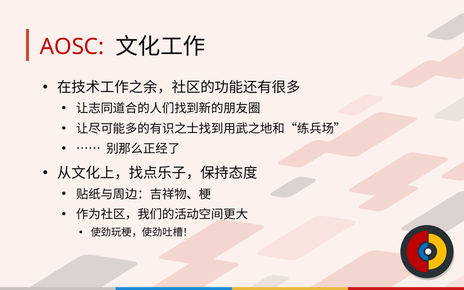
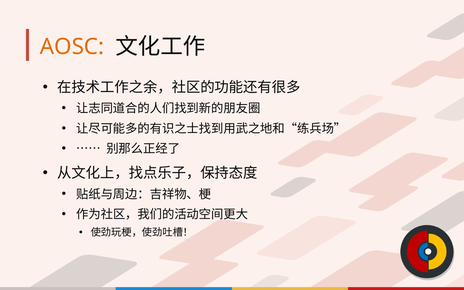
AOSC colour: red -> orange (72, 47)
